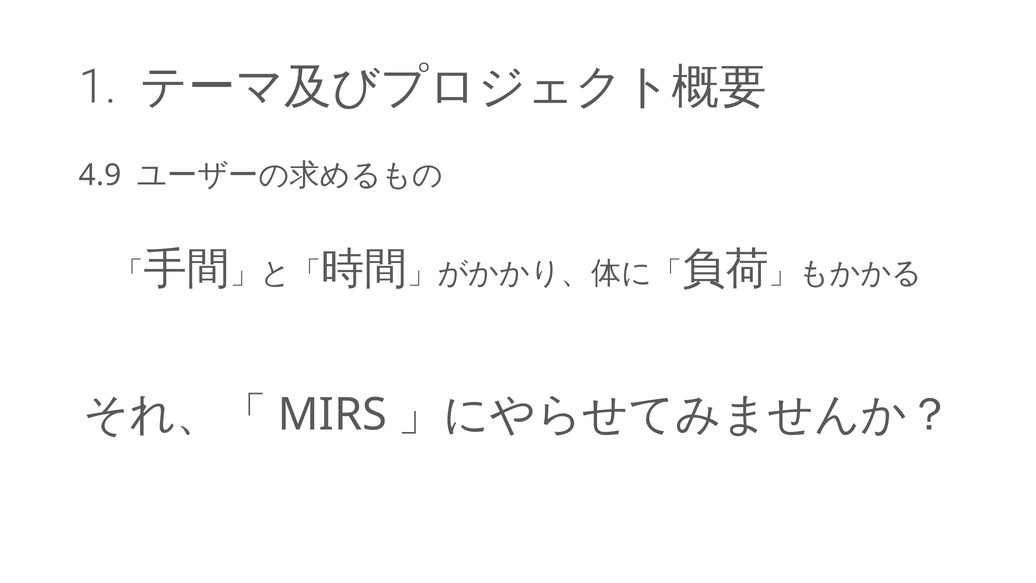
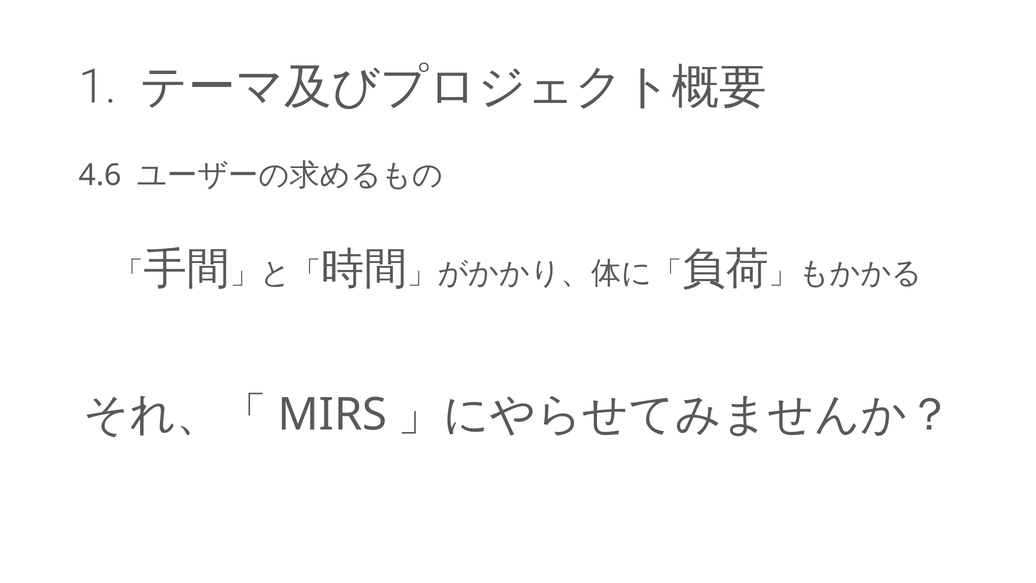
4.9: 4.9 -> 4.6 (100, 175)
